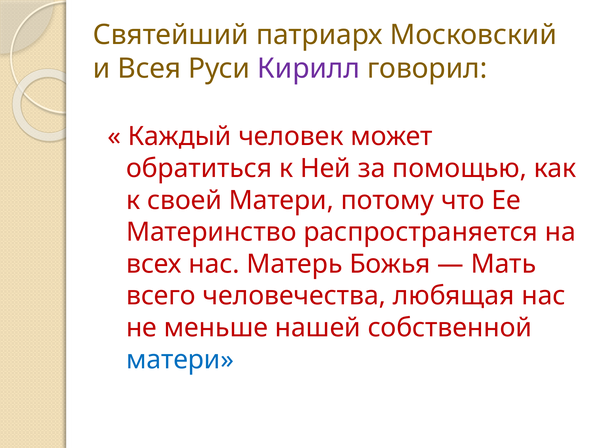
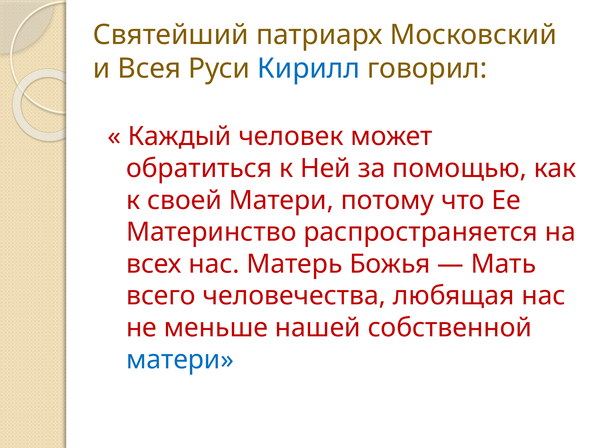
Кирилл colour: purple -> blue (309, 68)
